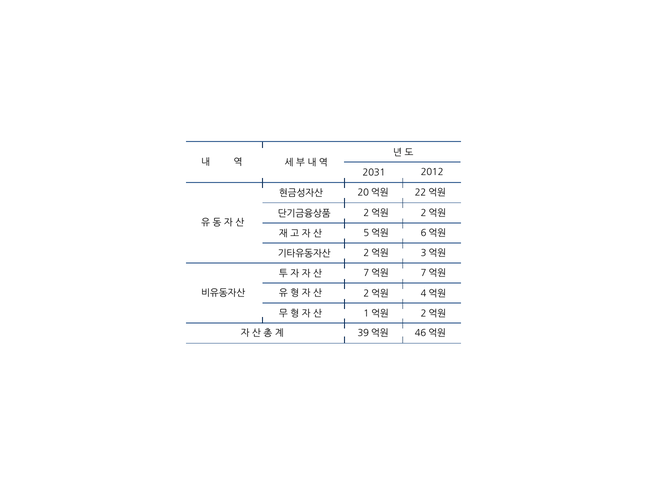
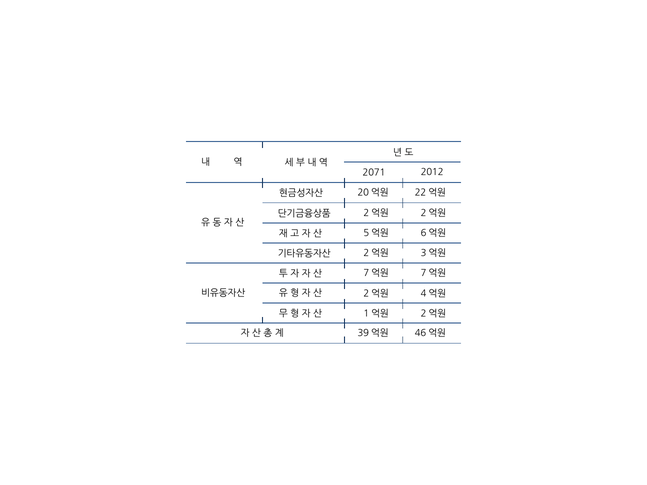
2031: 2031 -> 2071 (374, 173)
